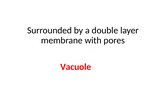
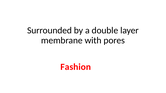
Vacuole: Vacuole -> Fashion (76, 67)
